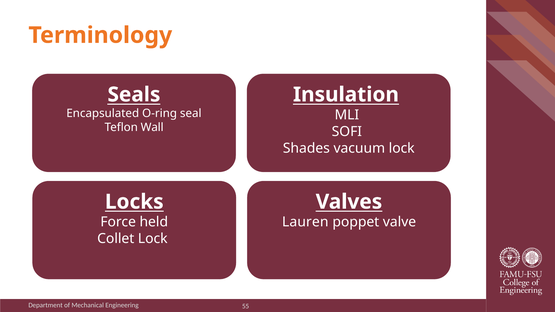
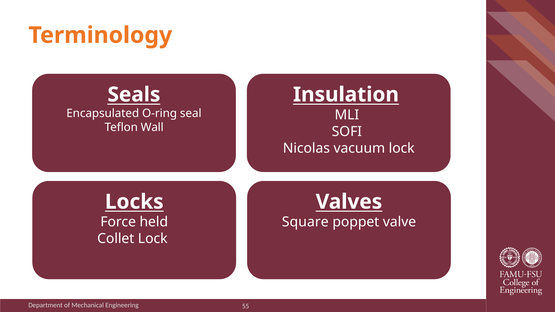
Shades: Shades -> Nicolas (306, 148)
Lauren: Lauren -> Square (305, 222)
